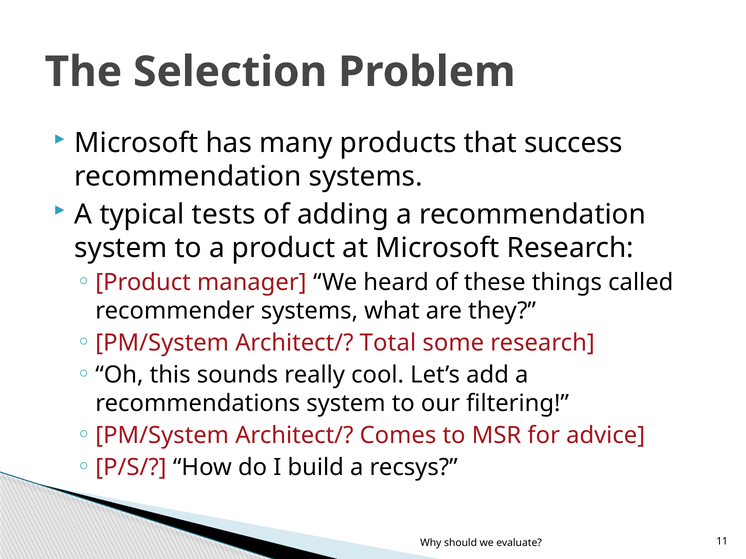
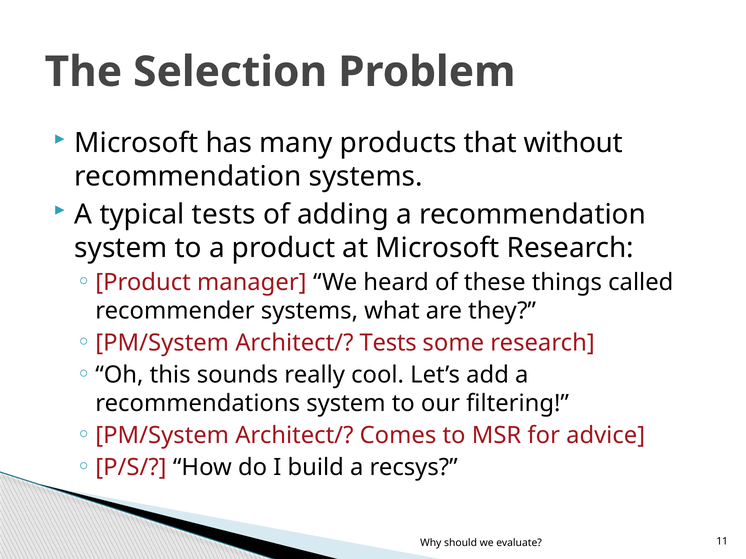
success: success -> without (573, 143)
Architect/ Total: Total -> Tests (388, 343)
